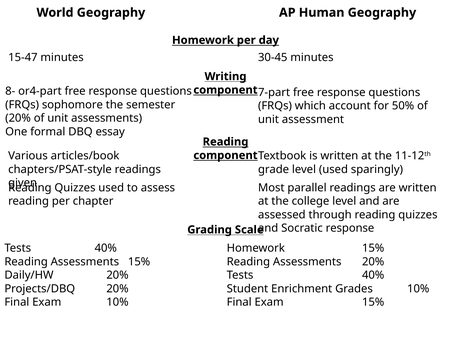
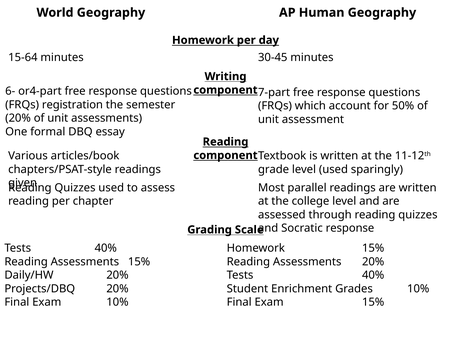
15-47: 15-47 -> 15-64 (23, 58)
8-: 8- -> 6- (10, 91)
sophomore: sophomore -> registration (72, 105)
